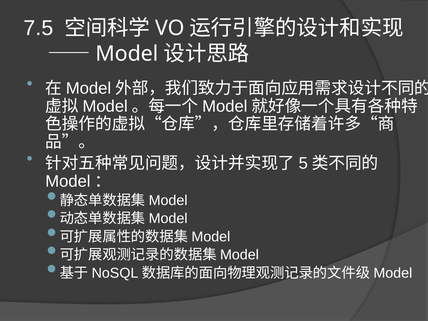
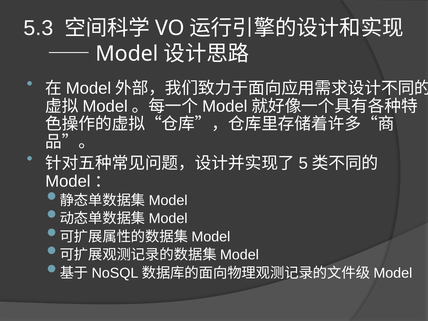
7.5: 7.5 -> 5.3 (38, 28)
